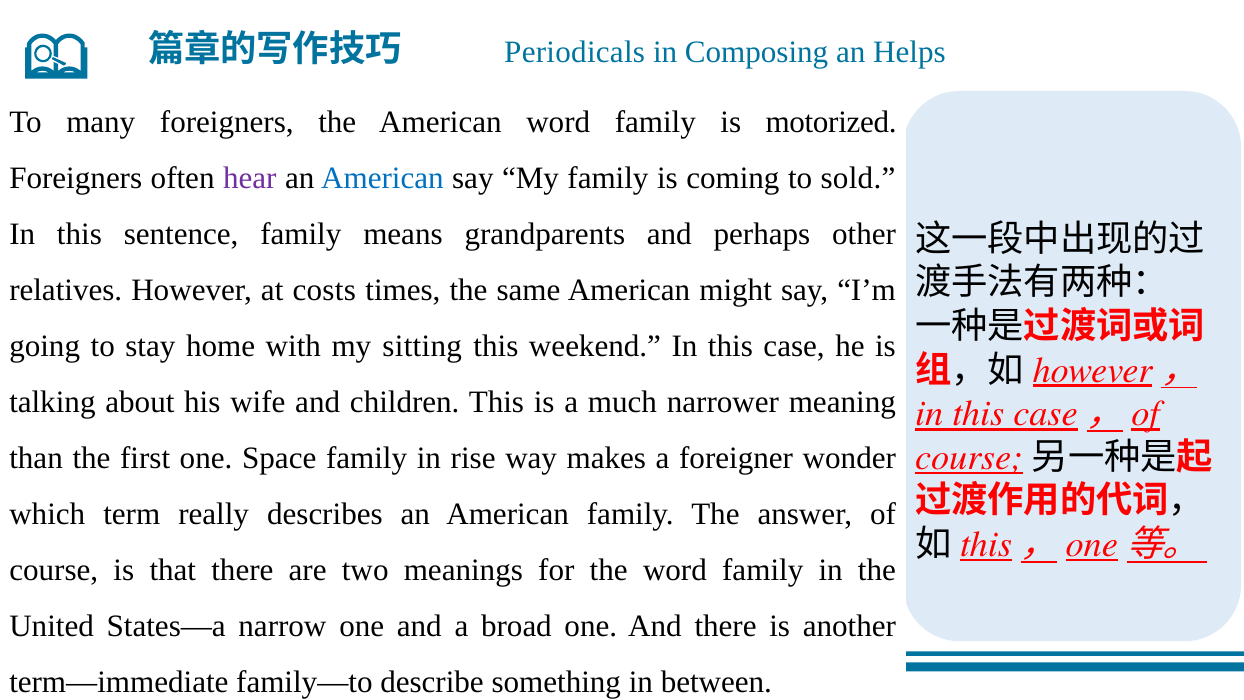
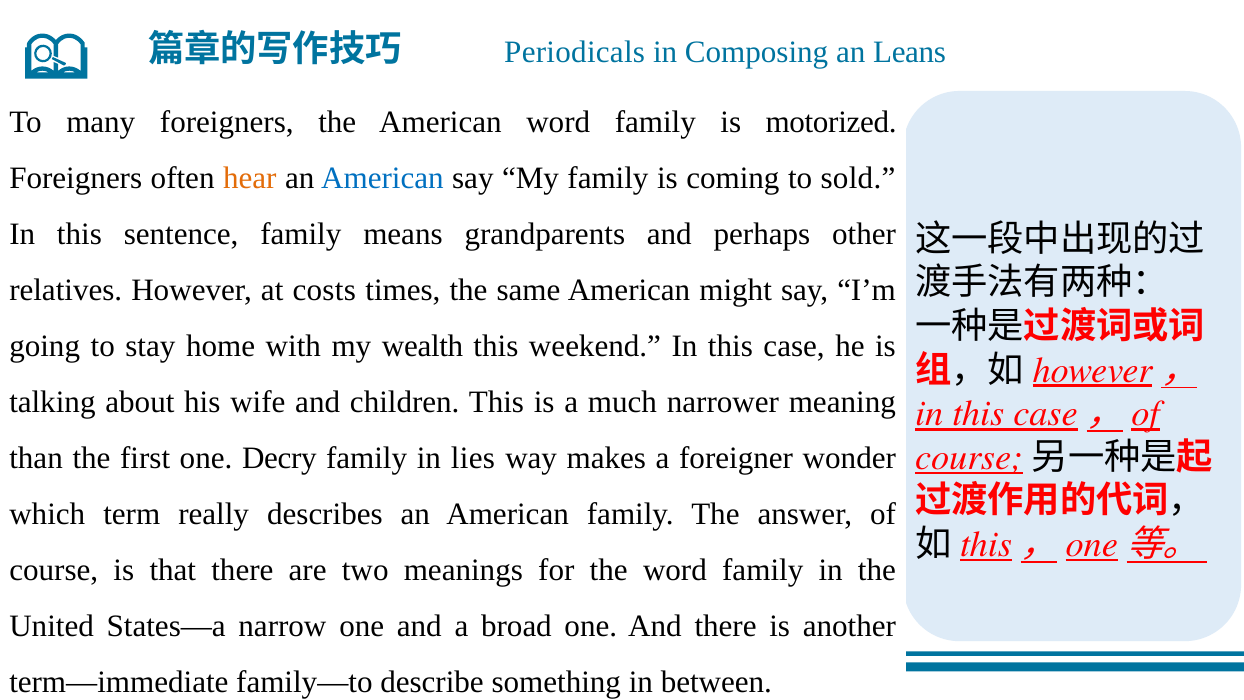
Helps: Helps -> Leans (910, 53)
hear colour: purple -> orange (250, 179)
sitting: sitting -> wealth (423, 346)
Space: Space -> Decry (279, 458)
rise: rise -> lies (473, 458)
